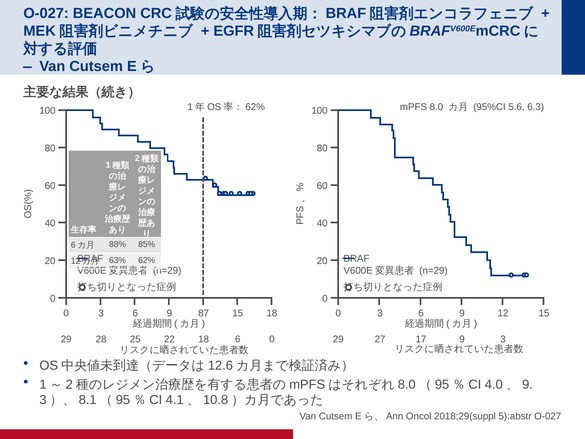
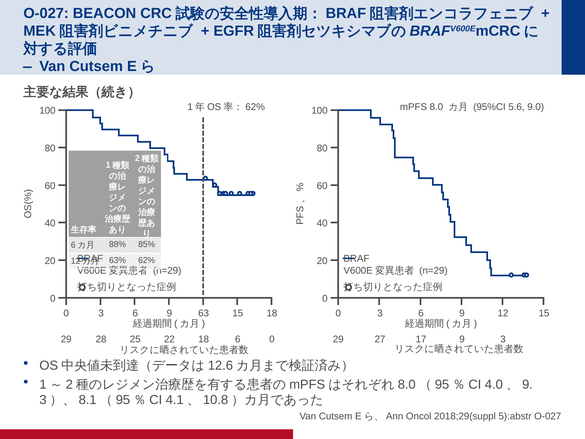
6.3: 6.3 -> 9.0 (536, 107)
87: 87 -> 63 (204, 313)
